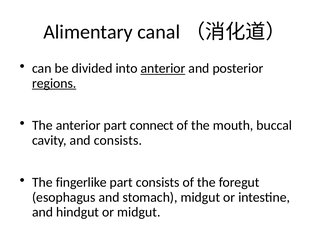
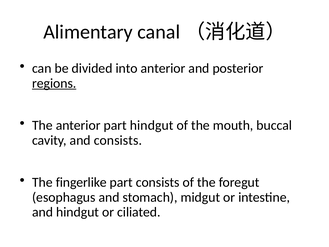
anterior underline: present -> none (163, 68)
part connect: connect -> hindgut (152, 125)
or midgut: midgut -> ciliated (139, 212)
